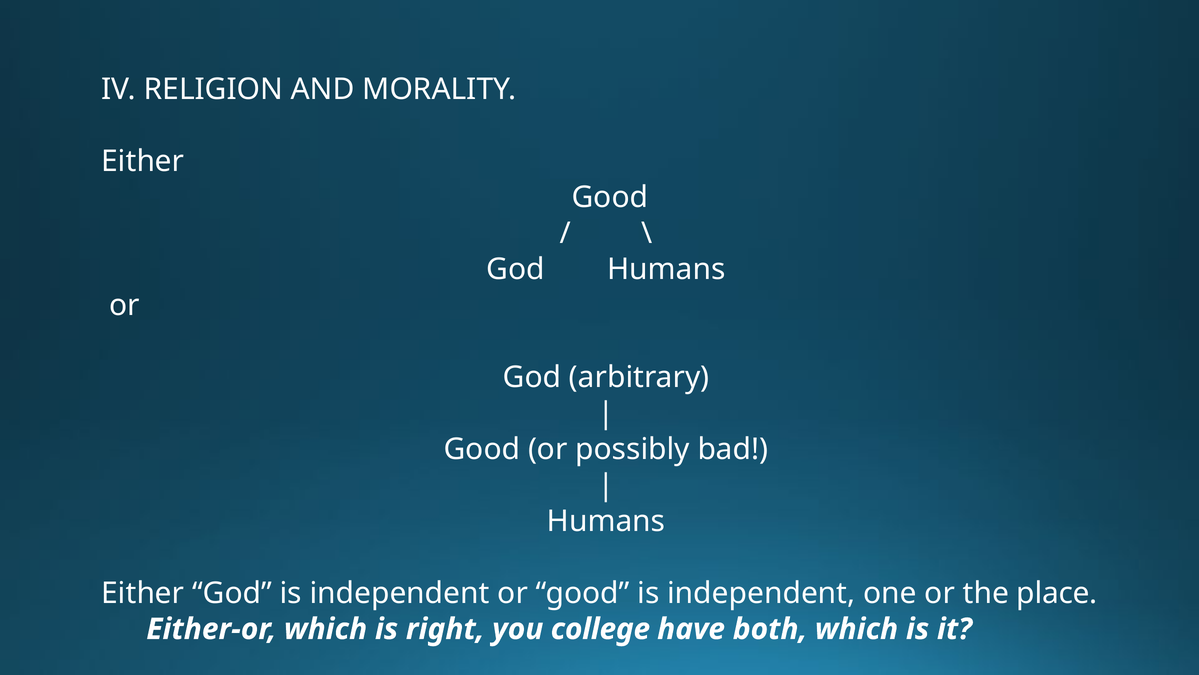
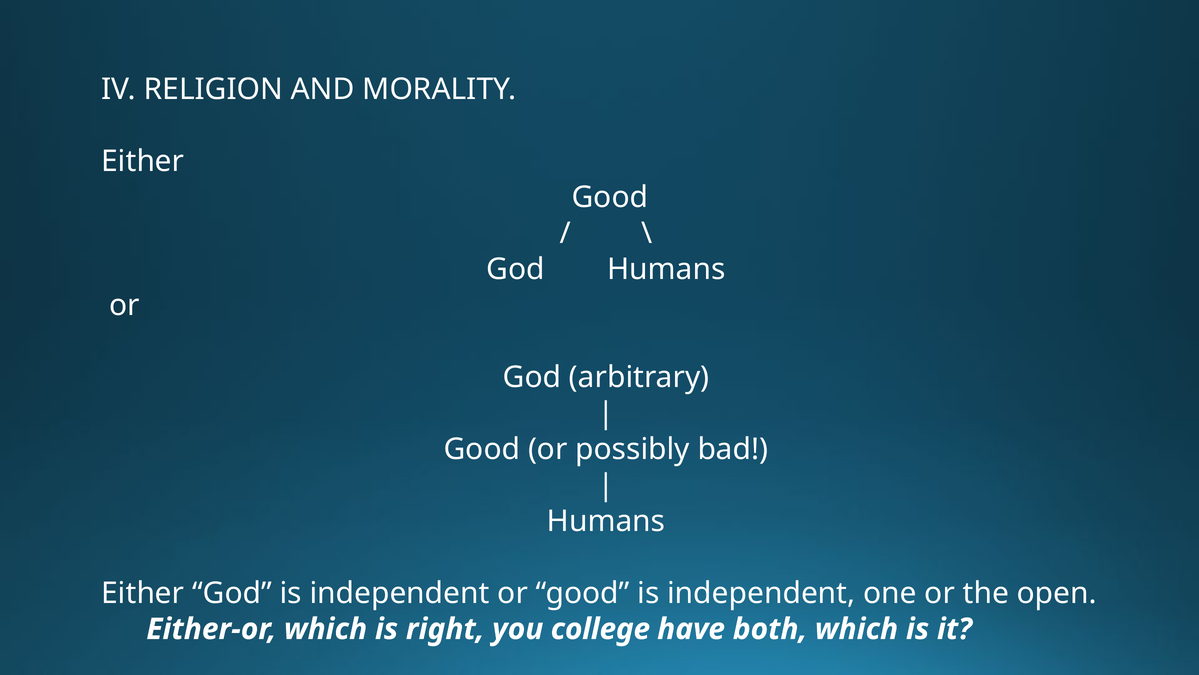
place: place -> open (1057, 593)
